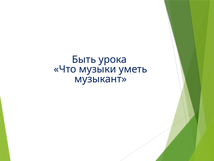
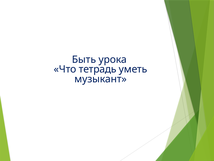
музыки: музыки -> тетрадь (98, 69)
